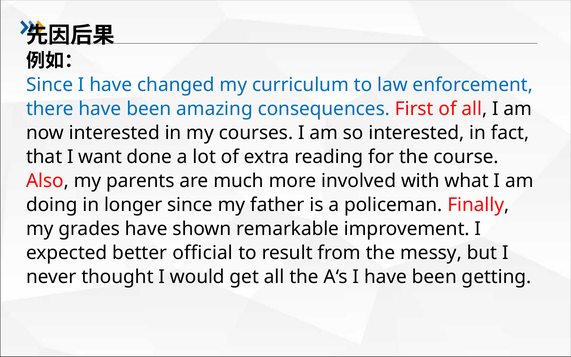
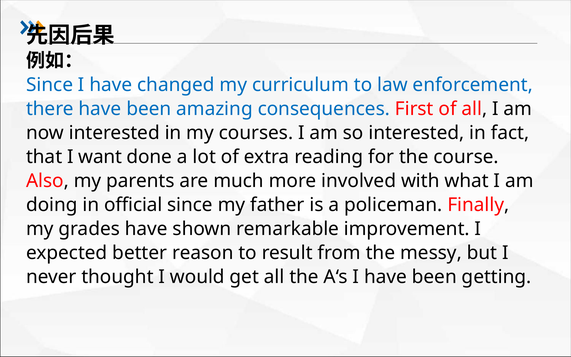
longer: longer -> official (133, 205)
official: official -> reason (203, 253)
